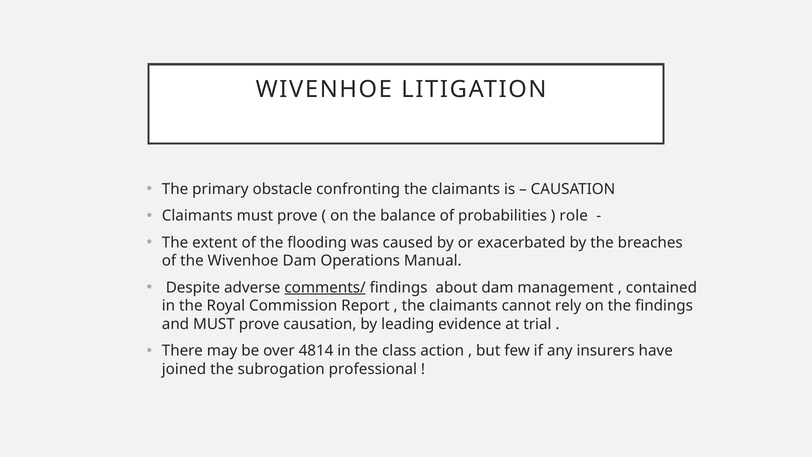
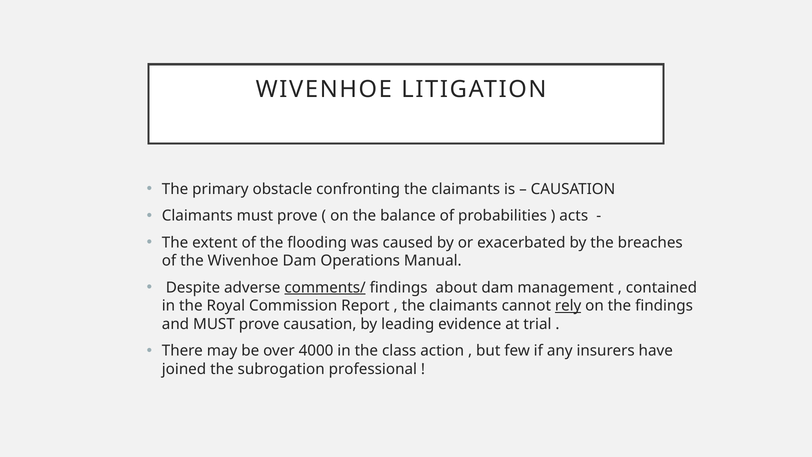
role: role -> acts (574, 216)
rely underline: none -> present (568, 306)
4814: 4814 -> 4000 (316, 351)
